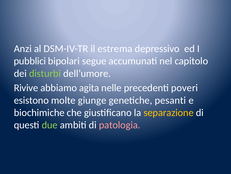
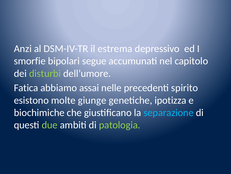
pubblici: pubblici -> smorfie (30, 61)
Rivive: Rivive -> Fatica (26, 88)
agita: agita -> assai (89, 88)
poveri: poveri -> spirito (185, 88)
pesanti: pesanti -> ipotizza (170, 100)
separazione colour: yellow -> light blue (169, 112)
patologia colour: pink -> light green (120, 125)
